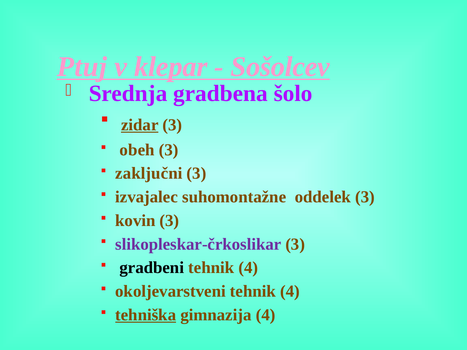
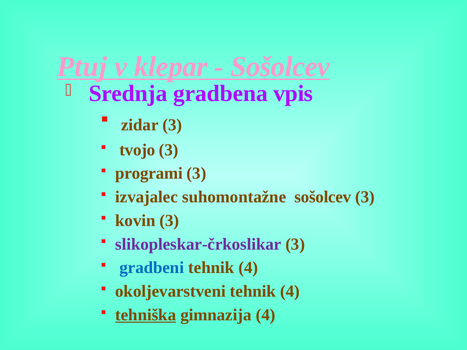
šolo: šolo -> vpis (293, 93)
zidar underline: present -> none (140, 125)
obeh: obeh -> tvojo (137, 150)
zaključni: zaključni -> programi (149, 174)
suhomontažne oddelek: oddelek -> sošolcev (323, 197)
gradbeni colour: black -> blue (152, 268)
